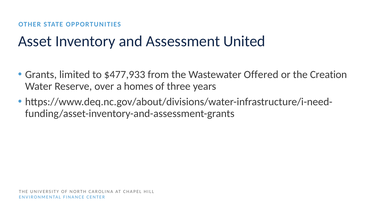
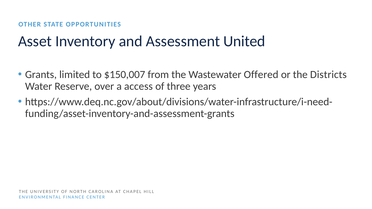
$477,933: $477,933 -> $150,007 (125, 75)
Creation: Creation -> Districts (328, 75)
homes: homes -> access (138, 86)
